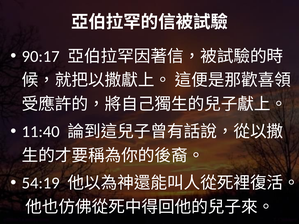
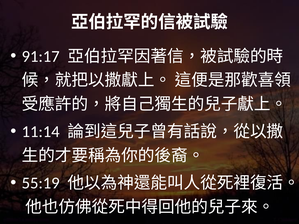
90:17: 90:17 -> 91:17 (41, 56)
11:40: 11:40 -> 11:14 (41, 132)
54:19: 54:19 -> 55:19 (41, 183)
